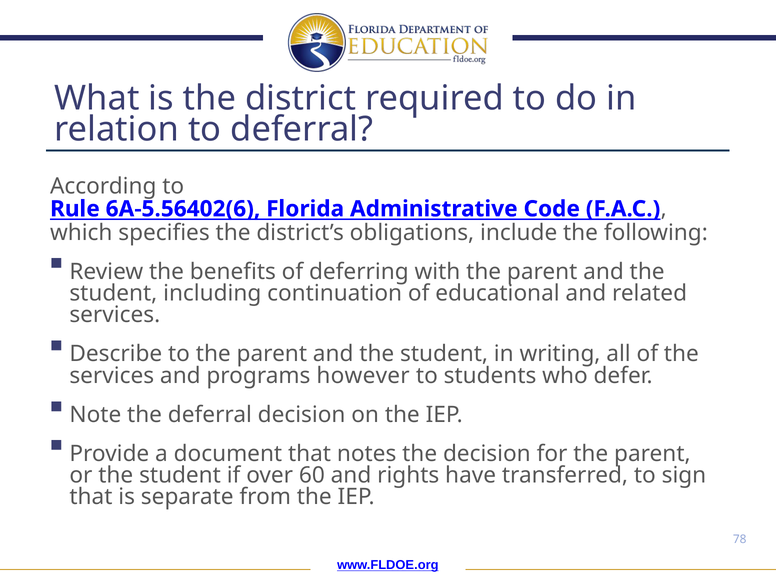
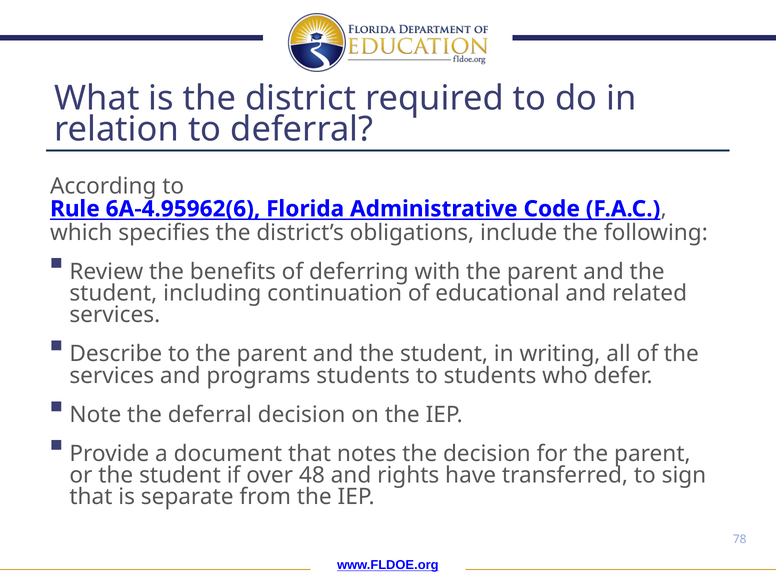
6A-5.56402(6: 6A-5.56402(6 -> 6A-4.95962(6 (183, 209)
programs however: however -> students (363, 376)
60: 60 -> 48 (312, 475)
